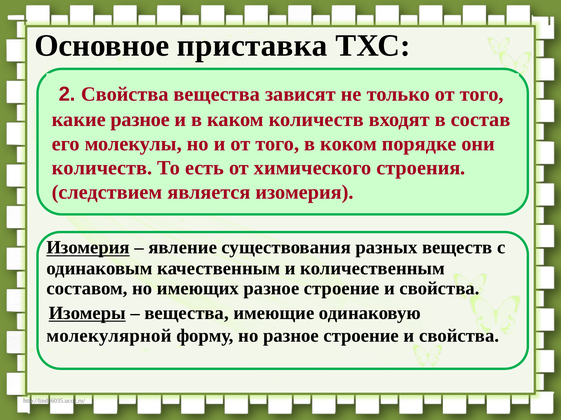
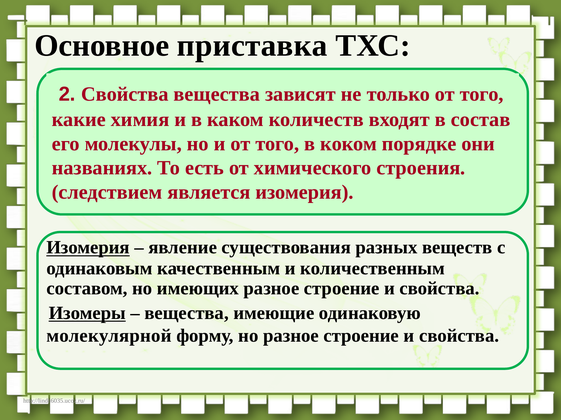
какие разное: разное -> химия (140, 120)
количеств: количеств -> названиях (102, 168)
